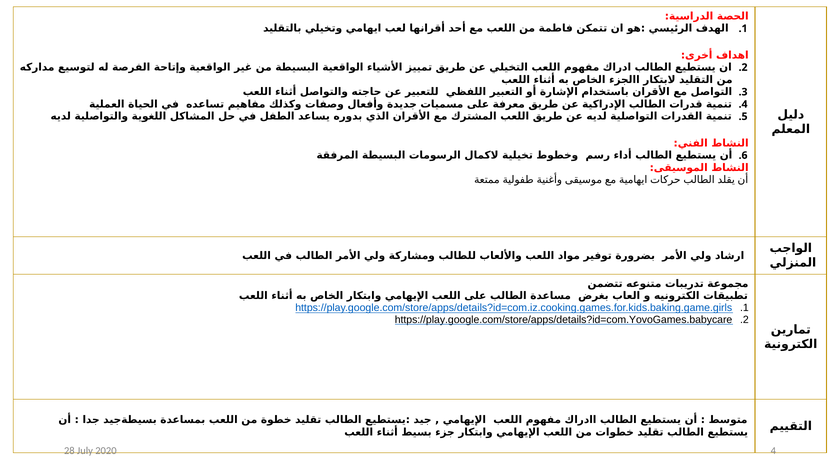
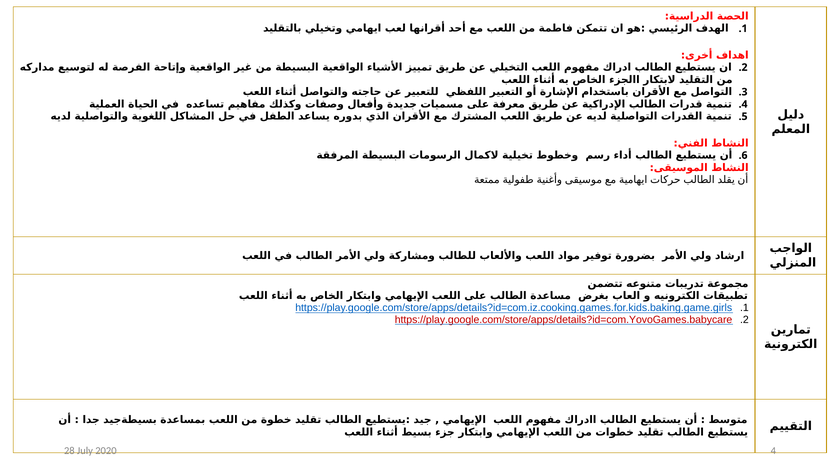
https://play.google.com/store/apps/details?id=com.YovoGames.babycare colour: black -> red (564, 320)
